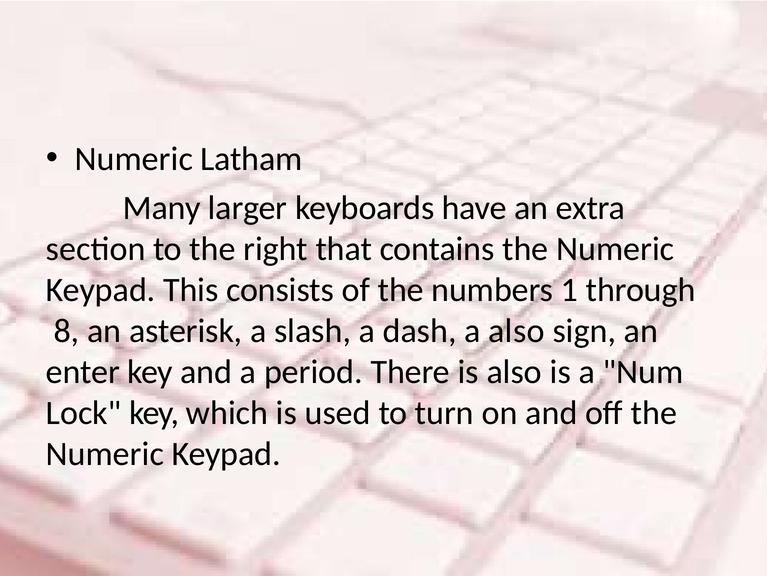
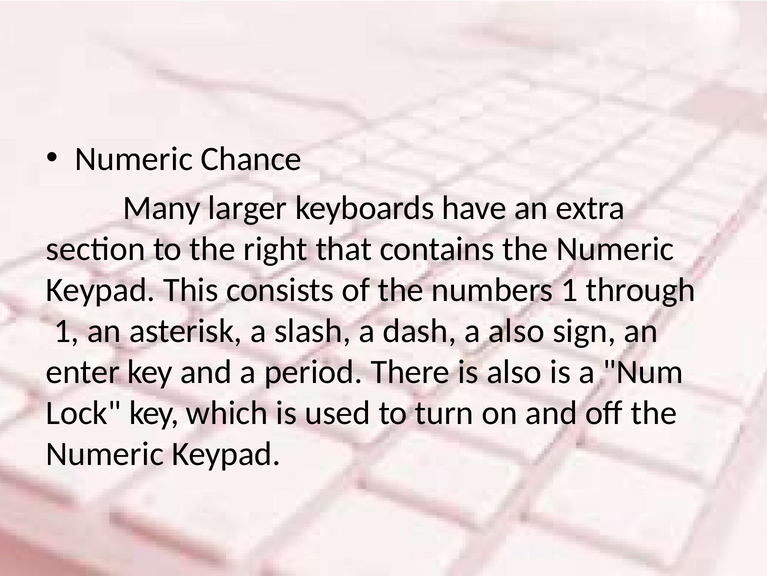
Latham: Latham -> Chance (251, 159)
8: 8 -> 1 (67, 331)
